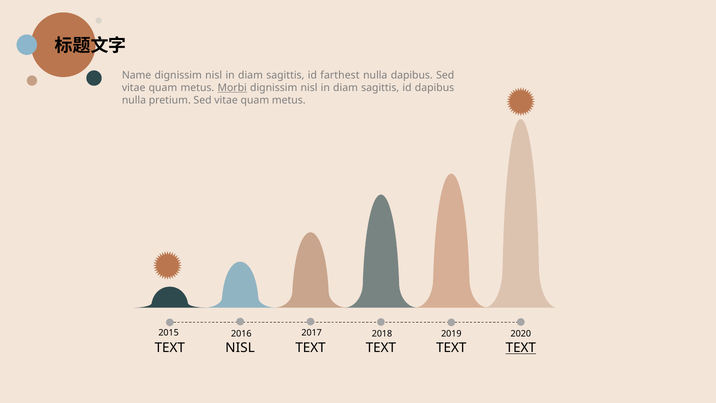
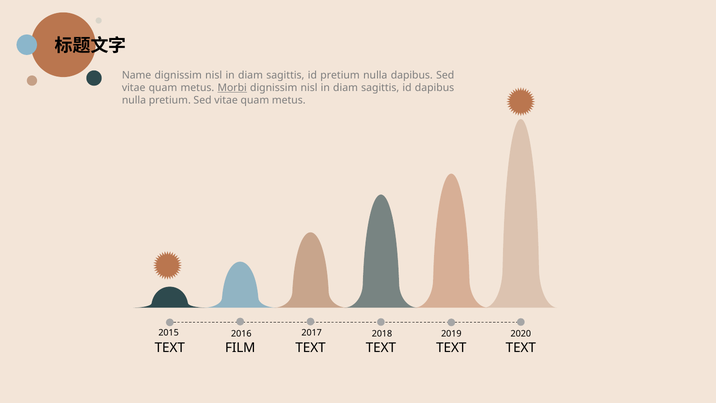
id farthest: farthest -> pretium (340, 75)
TEXT NISL: NISL -> FILM (240, 348)
TEXT underline: present -> none (521, 348)
